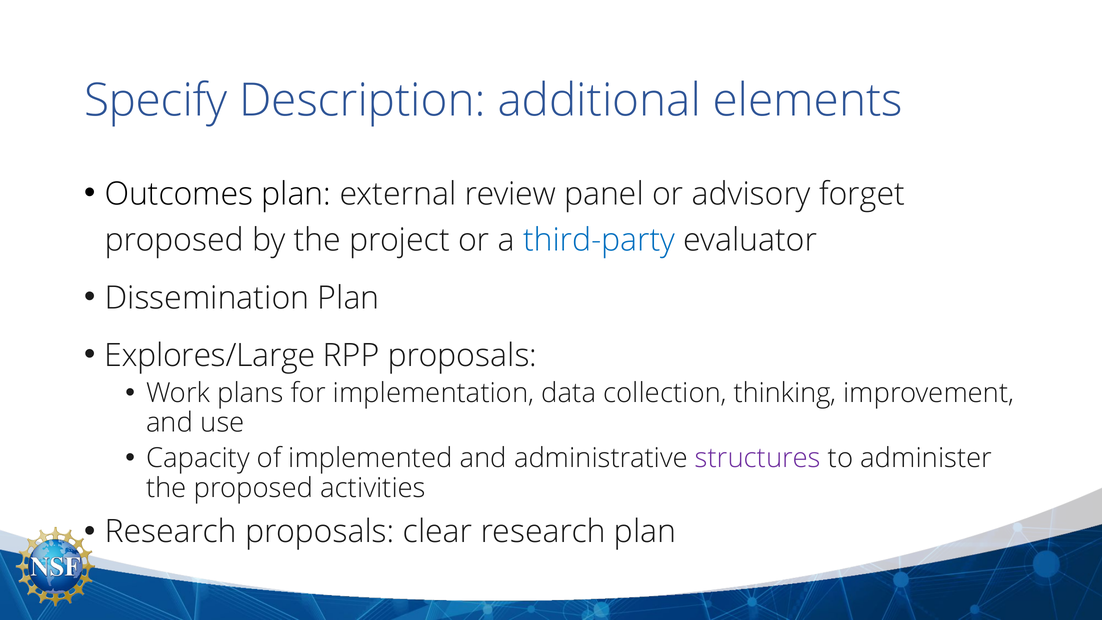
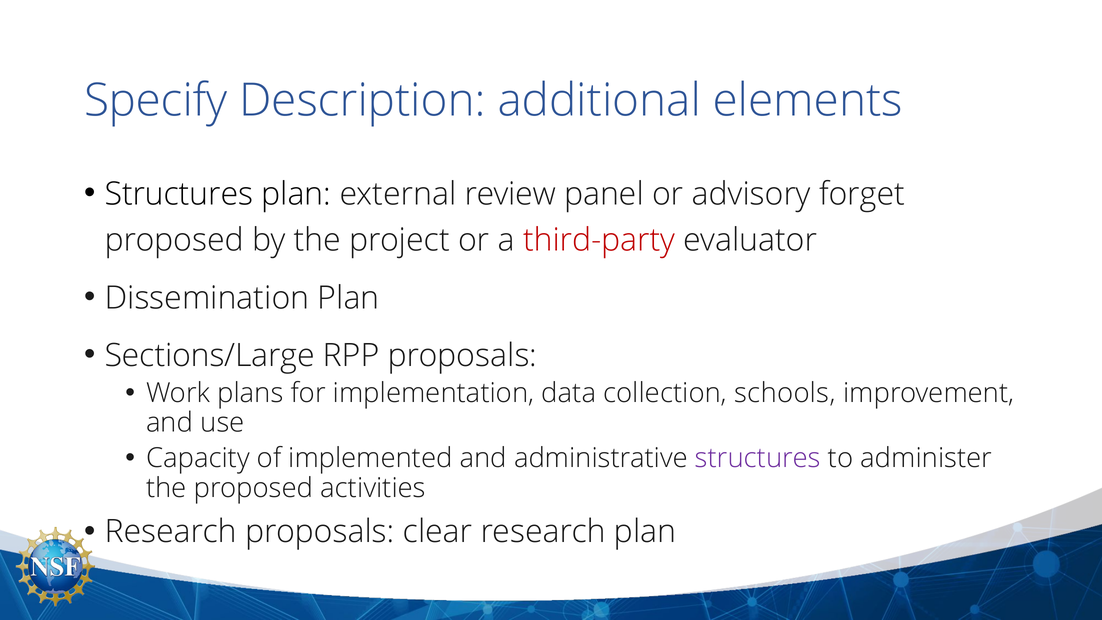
Outcomes: Outcomes -> Structures (179, 194)
third-party colour: blue -> red (599, 240)
Explores/Large: Explores/Large -> Sections/Large (210, 356)
thinking: thinking -> schools (785, 393)
